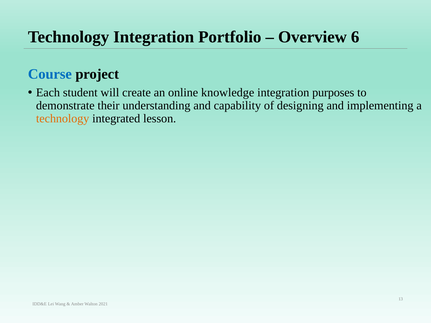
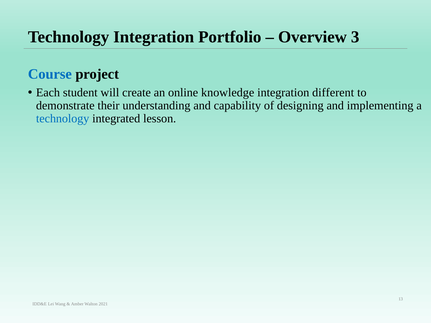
6: 6 -> 3 (355, 37)
purposes: purposes -> different (333, 93)
technology colour: orange -> blue (63, 119)
